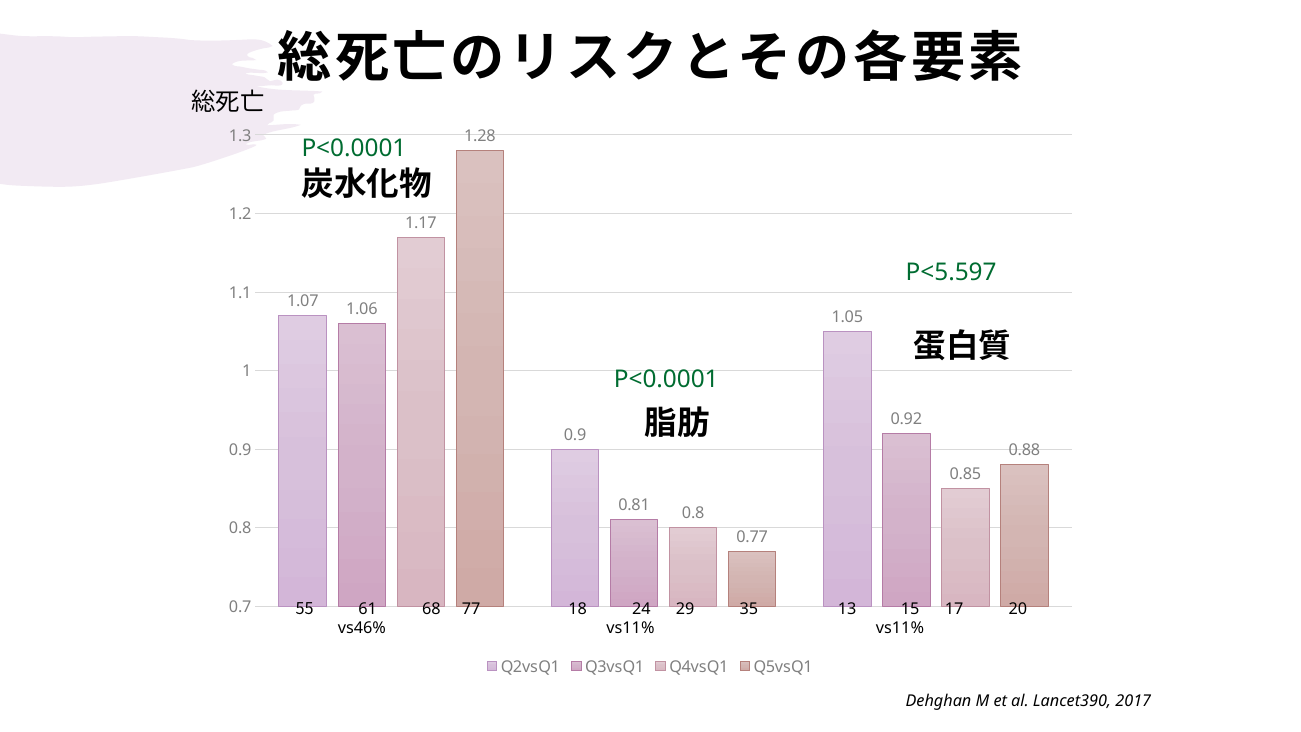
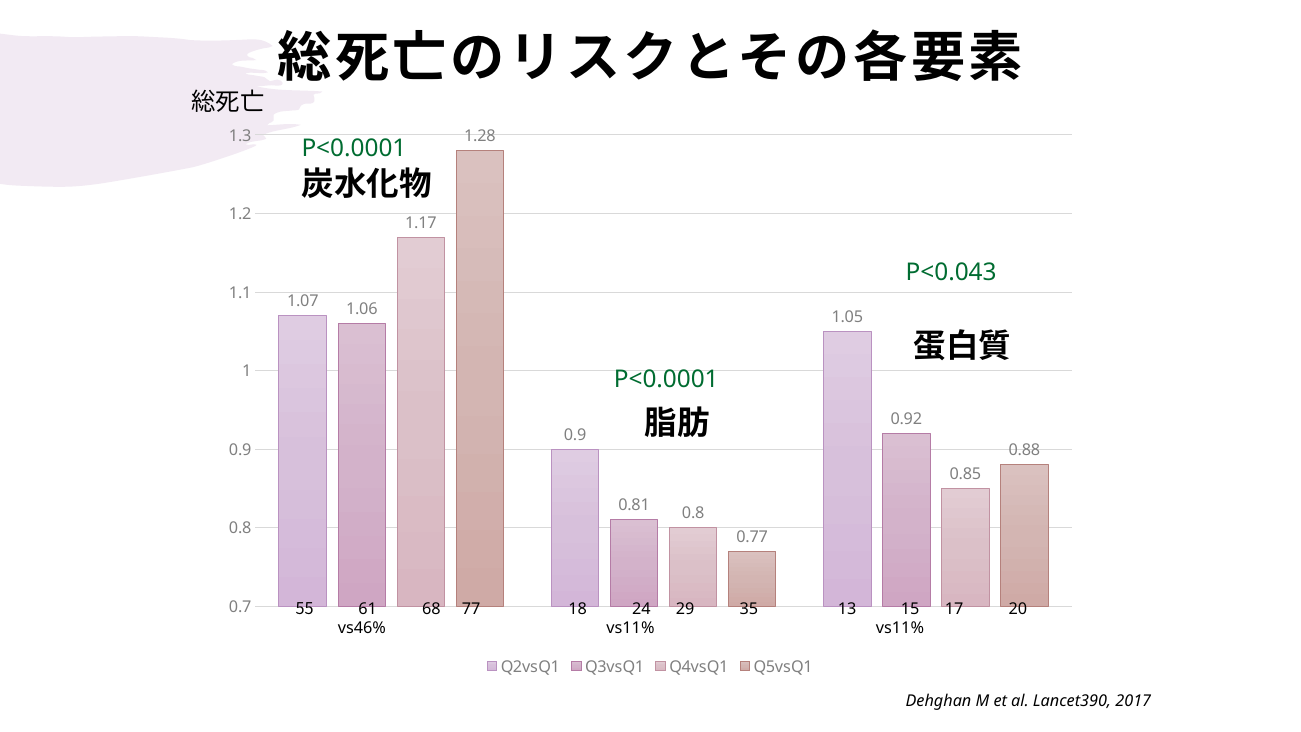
P<5.597: P<5.597 -> P<0.043 (951, 273)
